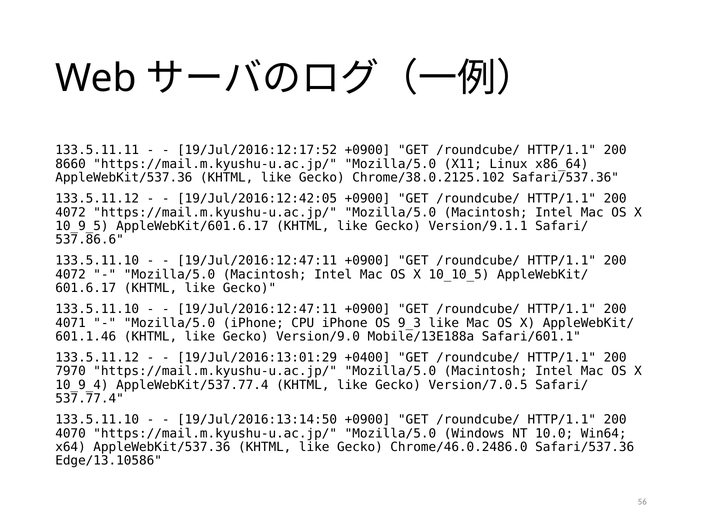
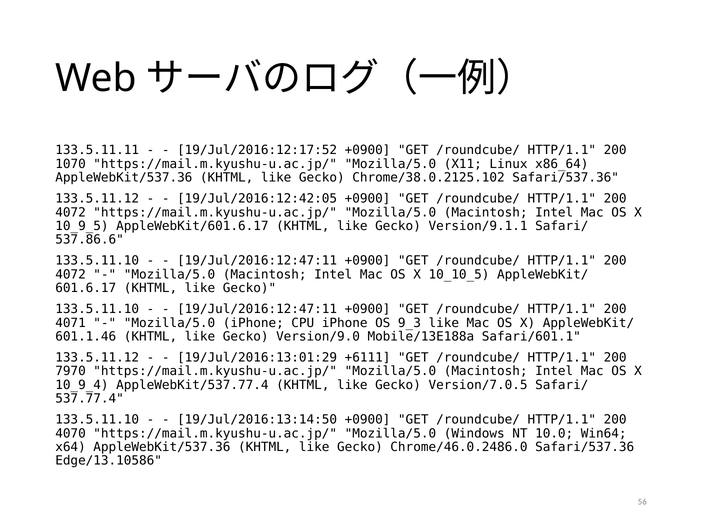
8660: 8660 -> 1070 (71, 164)
+0400: +0400 -> +6111 (368, 358)
